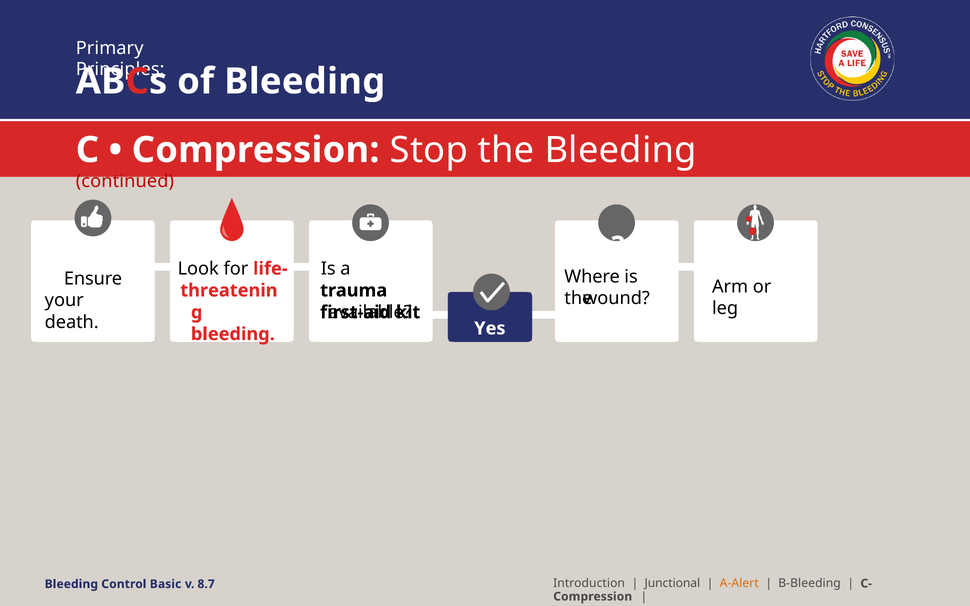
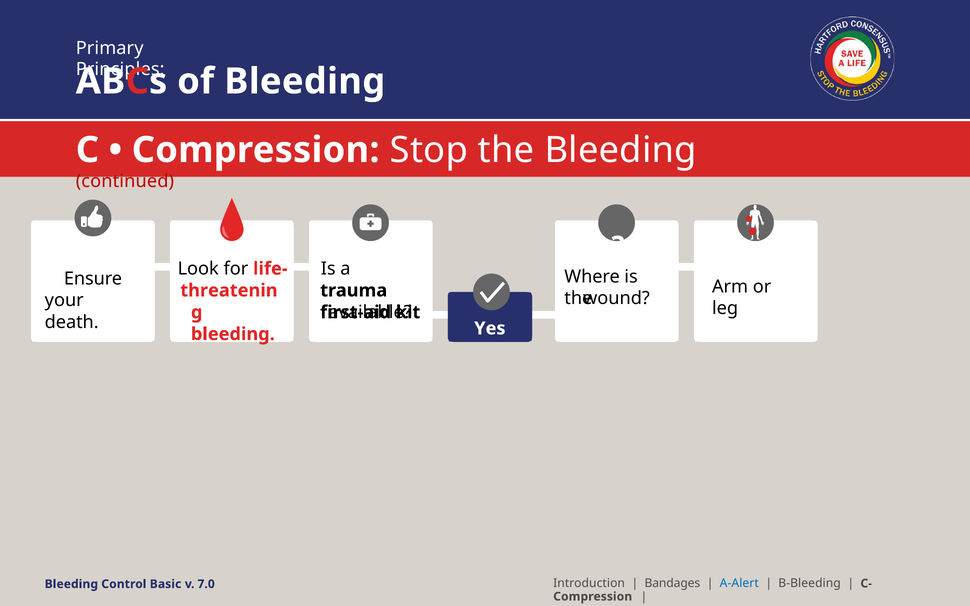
Junctional: Junctional -> Bandages (672, 584)
A-Alert colour: orange -> blue (739, 584)
8.7: 8.7 -> 7.0 (206, 584)
